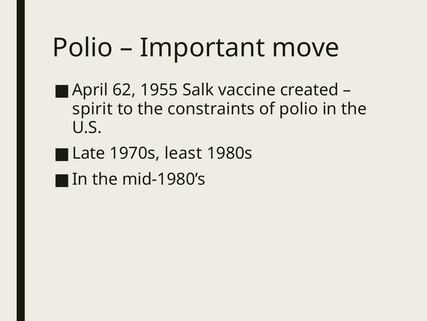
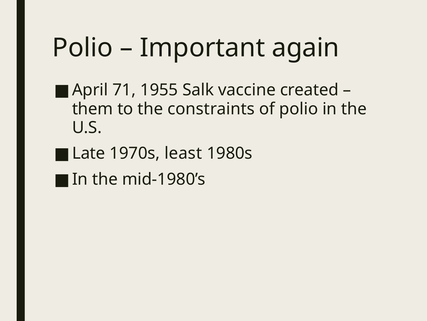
move: move -> again (306, 48)
62: 62 -> 71 (124, 90)
spirit: spirit -> them (93, 109)
